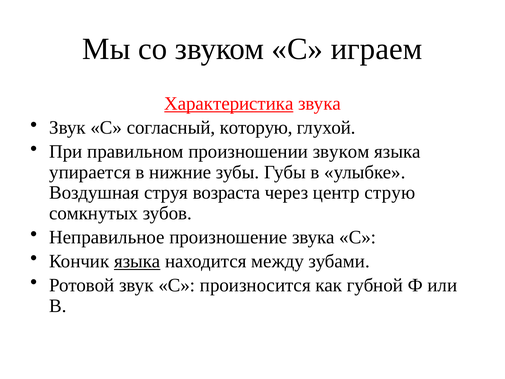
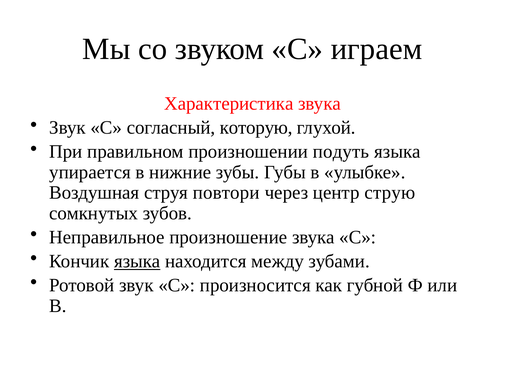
Характеристика underline: present -> none (229, 104)
произношении звуком: звуком -> подуть (341, 152)
возраста: возраста -> повтори (226, 193)
